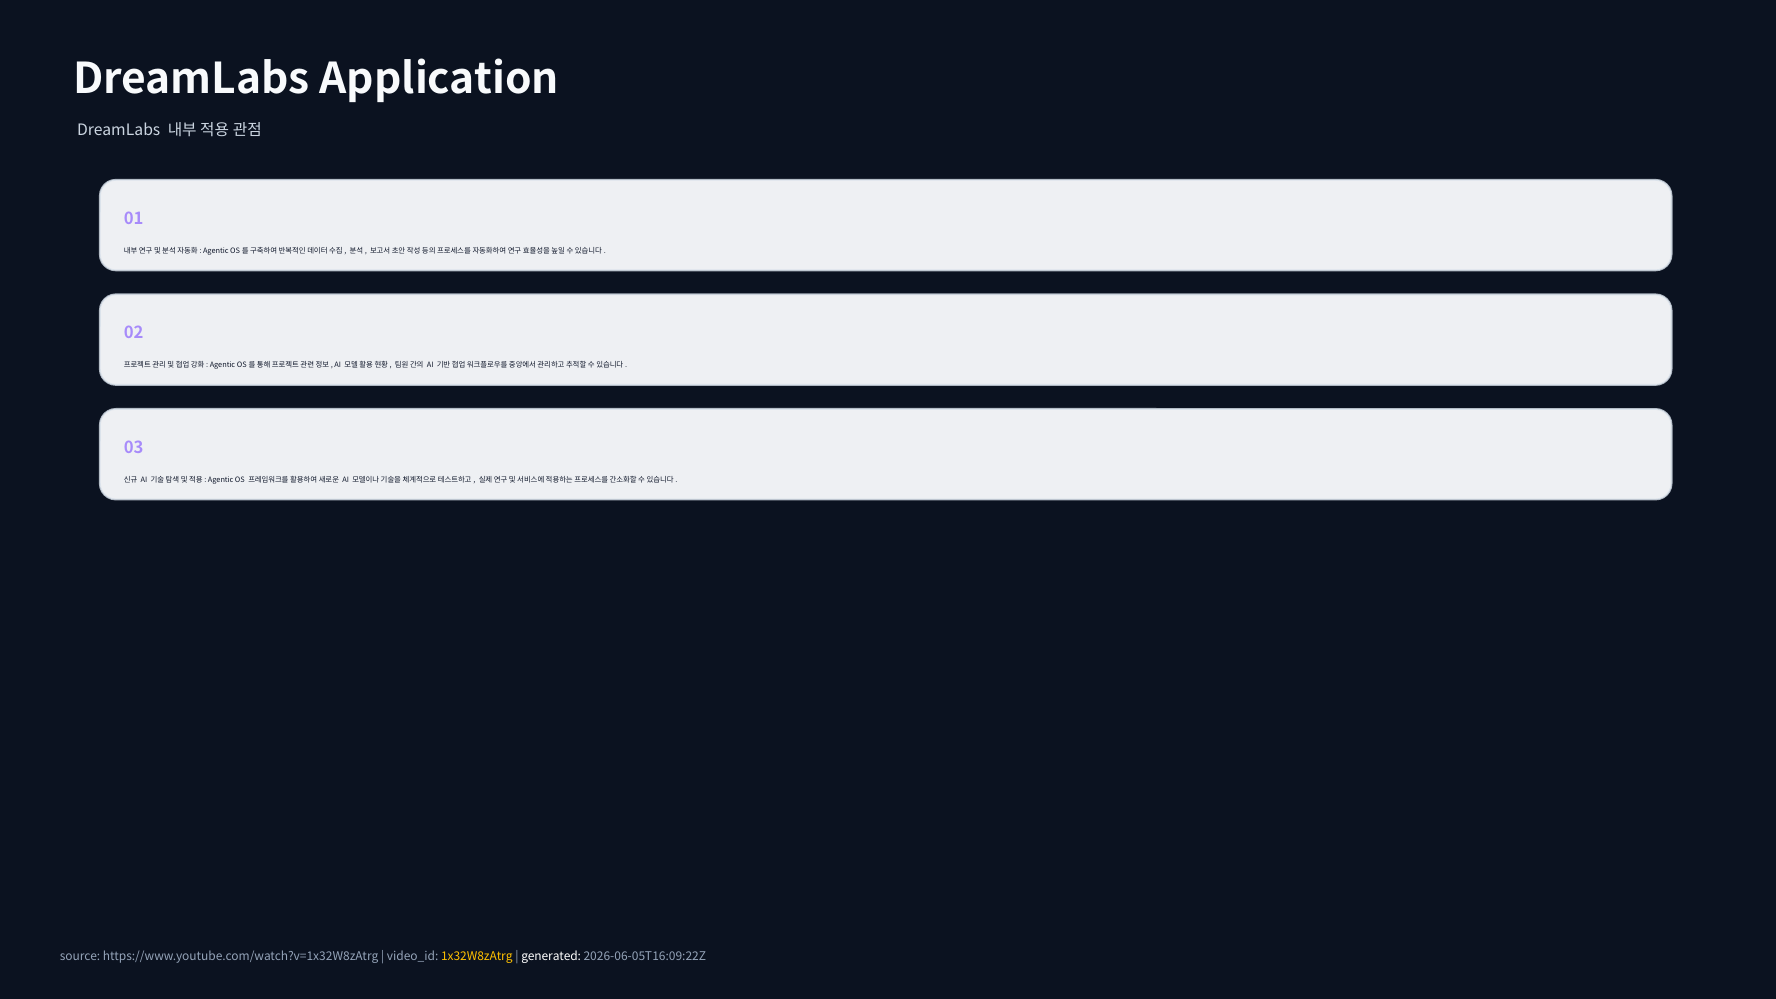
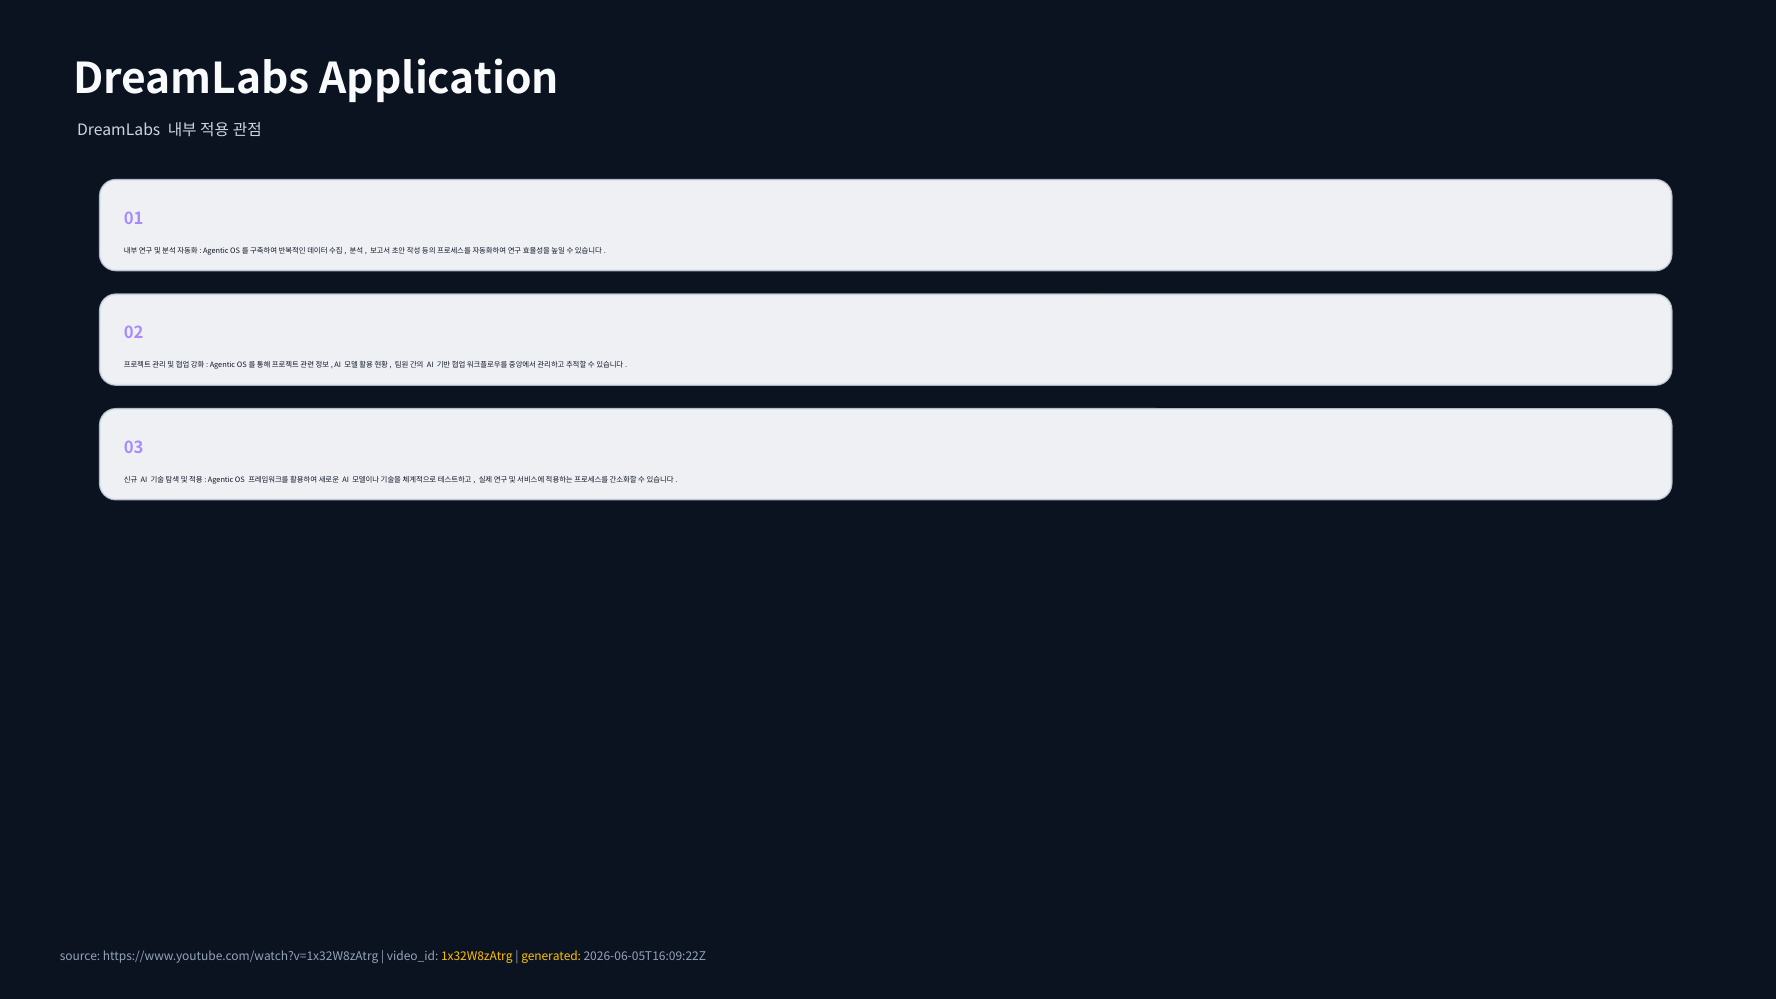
generated colour: white -> yellow (551, 957)
